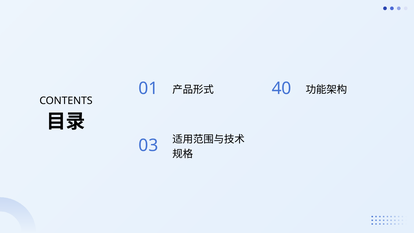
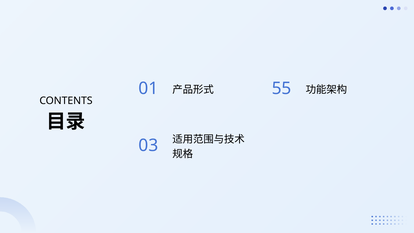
40: 40 -> 55 (282, 88)
